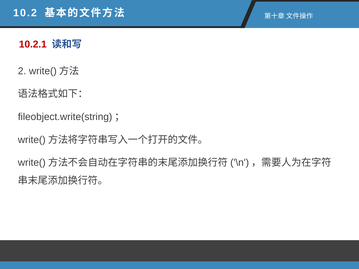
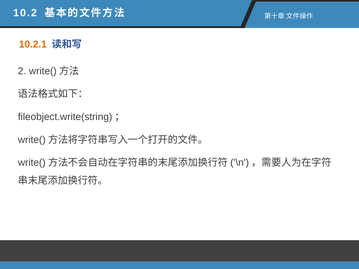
10.2.1 colour: red -> orange (33, 44)
